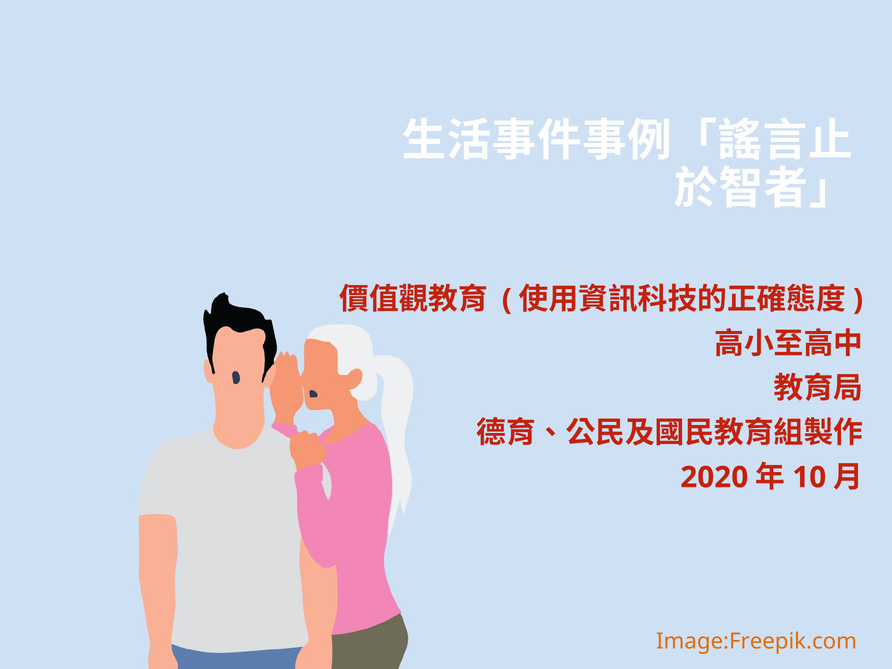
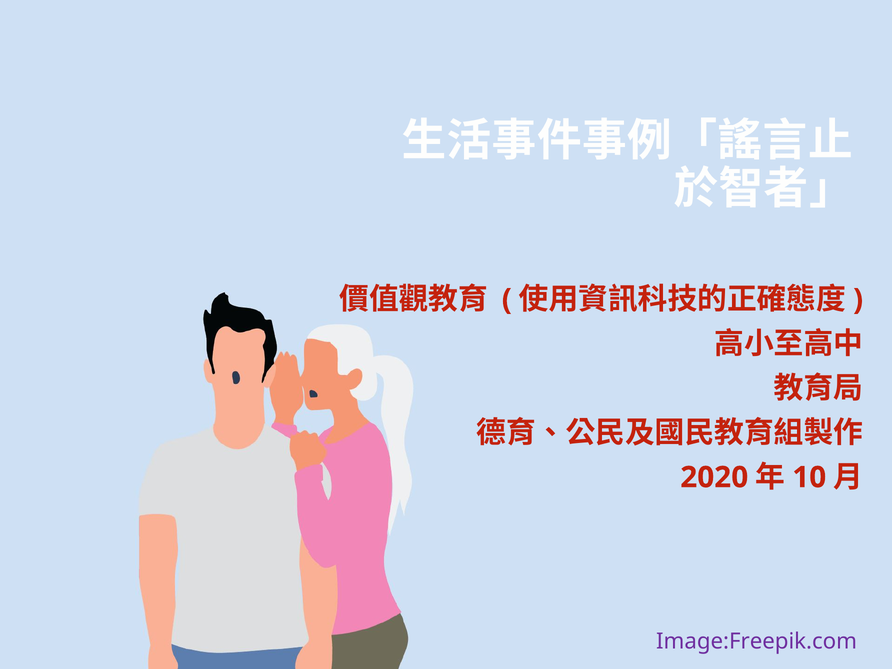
Image:Freepik.com colour: orange -> purple (757, 642)
